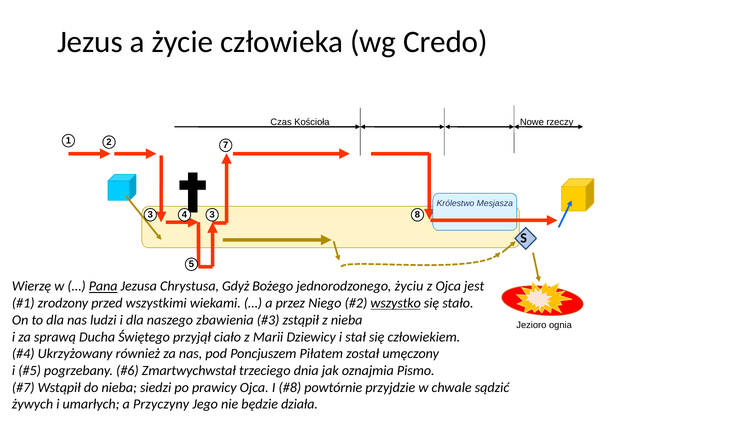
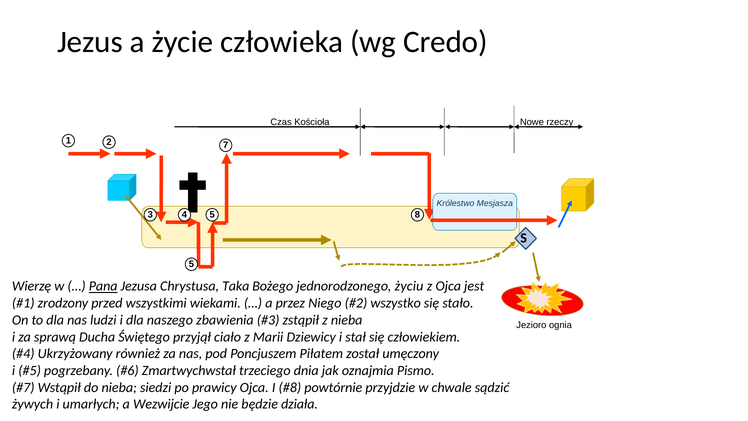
3 3: 3 -> 5 (212, 215)
Gdyż: Gdyż -> Taka (236, 286)
wszystko underline: present -> none (396, 303)
Przyczyny: Przyczyny -> Wezwijcie (161, 404)
